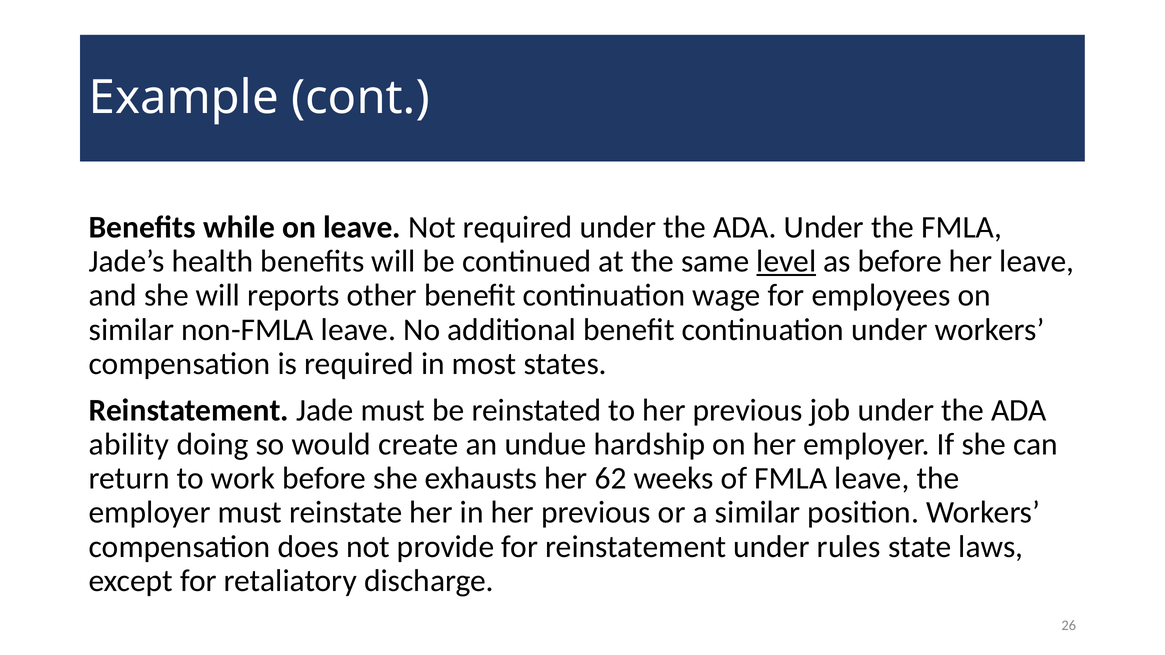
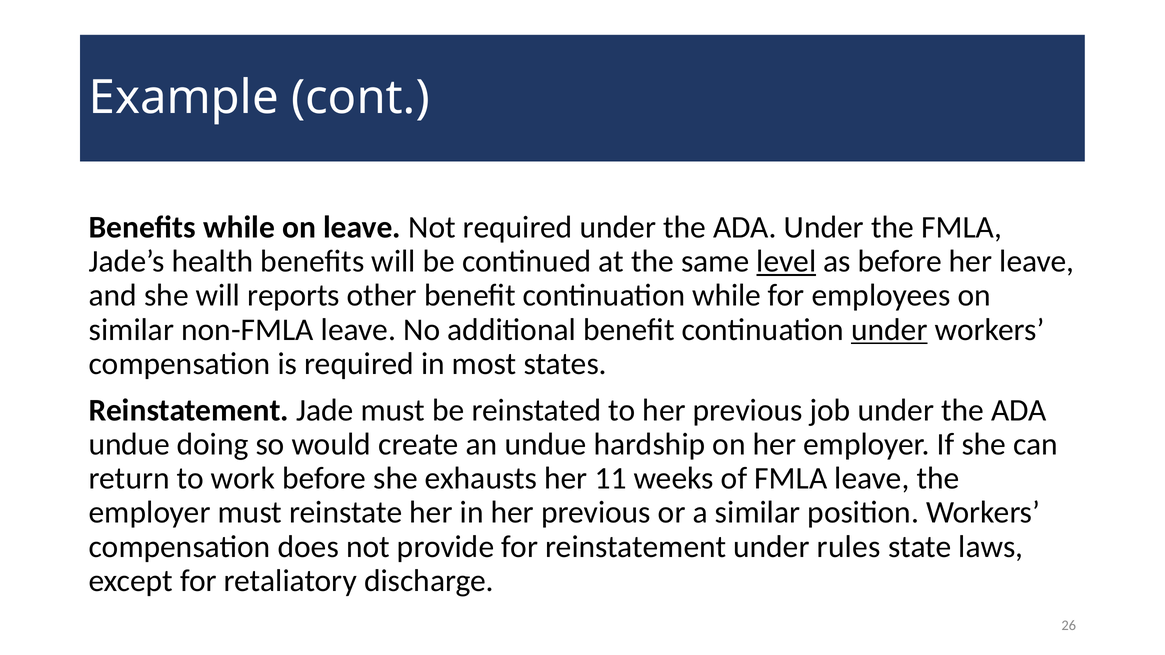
continuation wage: wage -> while (727, 296)
under underline: none -> present (889, 330)
ability: ability -> undue (129, 444)
62: 62 -> 11 (611, 479)
